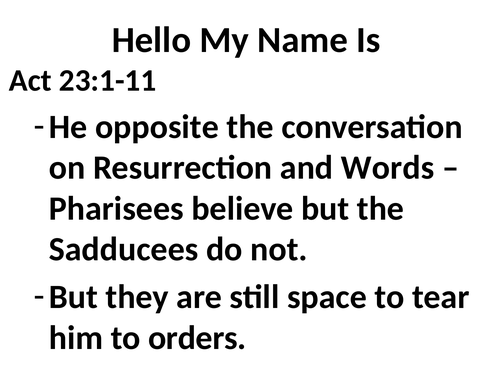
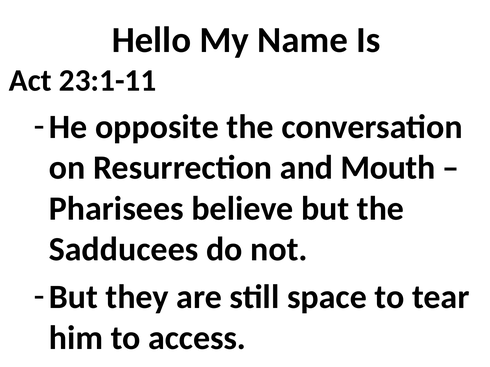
Words: Words -> Mouth (388, 168)
orders: orders -> access (197, 338)
